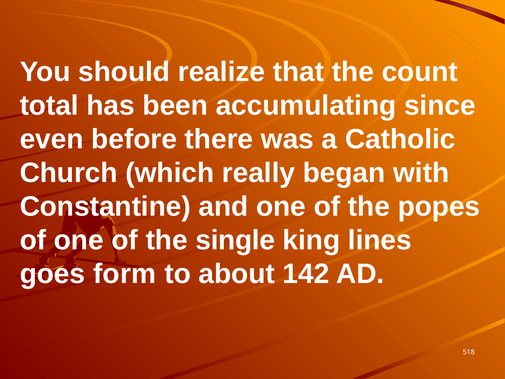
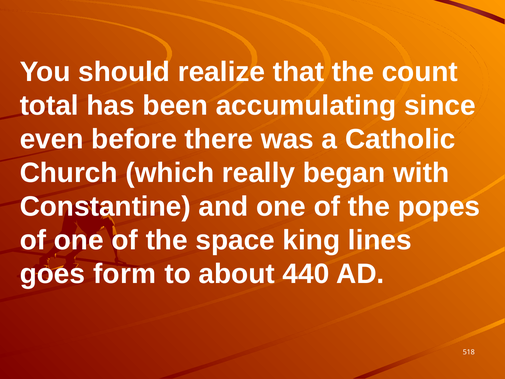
single: single -> space (235, 240)
142: 142 -> 440 (306, 274)
